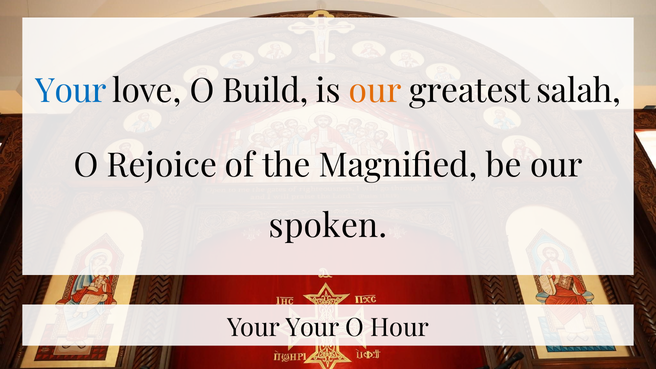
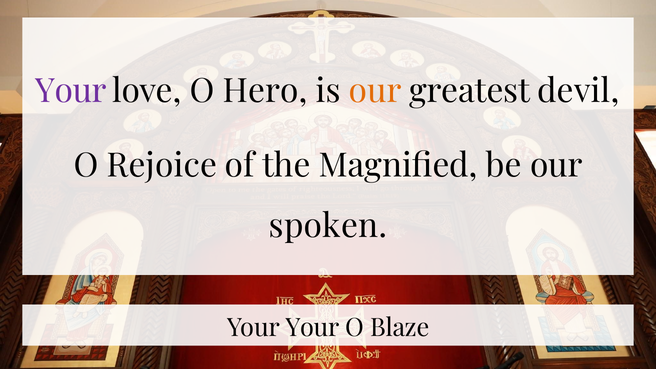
Your colour: blue -> purple (71, 91)
Build: Build -> Hero (265, 91)
salah: salah -> devil (578, 91)
Hour: Hour -> Blaze (400, 328)
